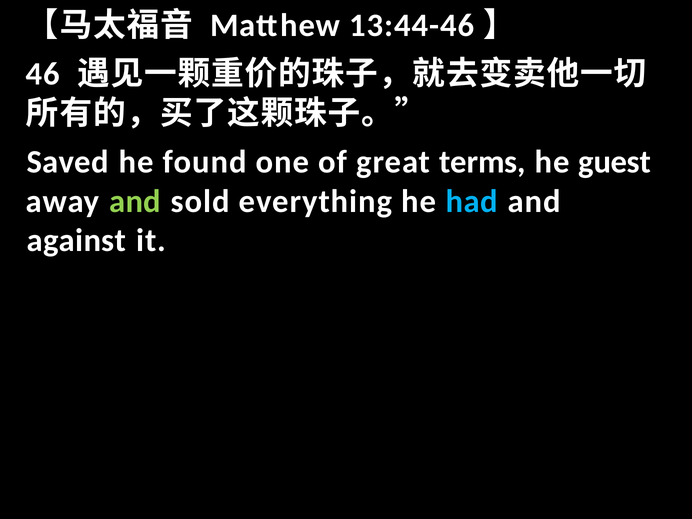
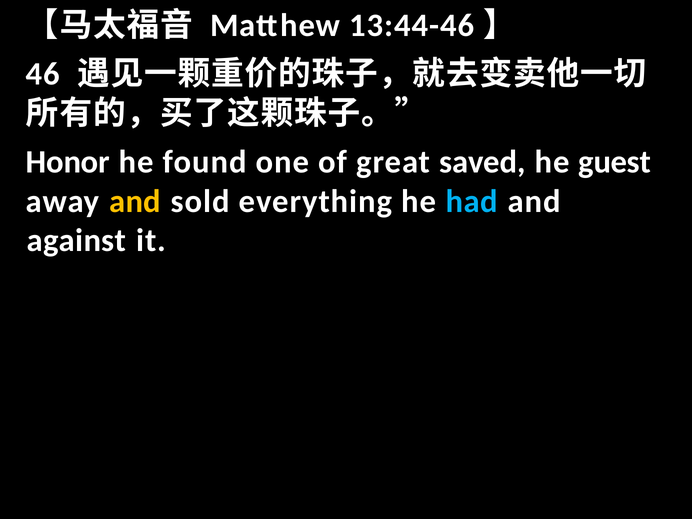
Saved: Saved -> Honor (68, 162)
terms: terms -> saved (482, 162)
and colour: light green -> yellow (135, 201)
